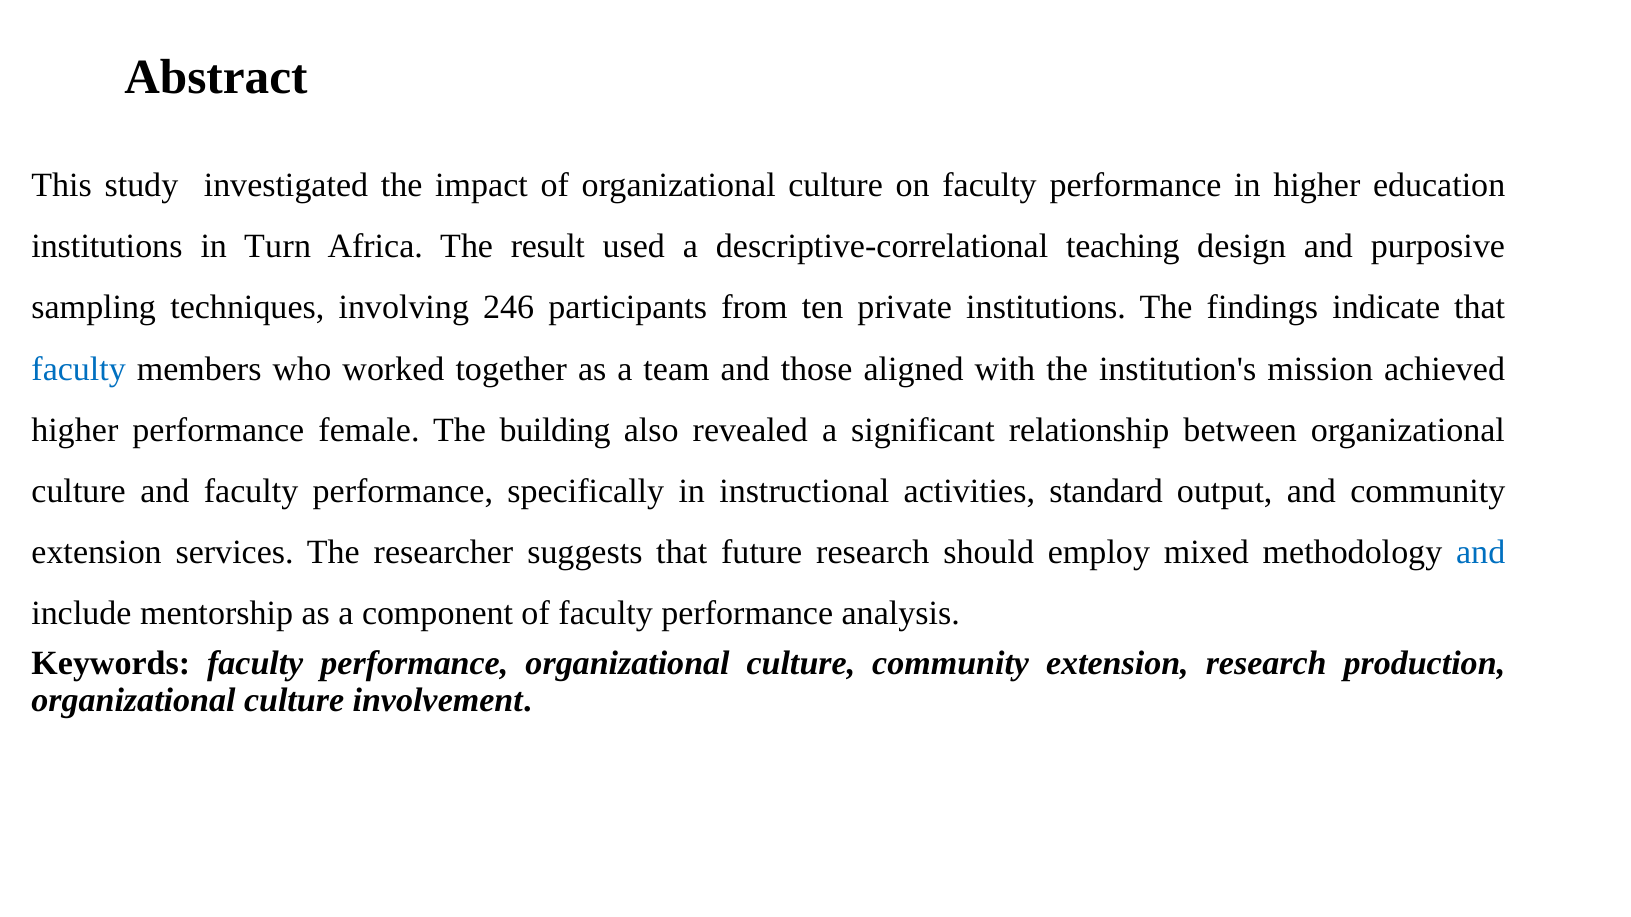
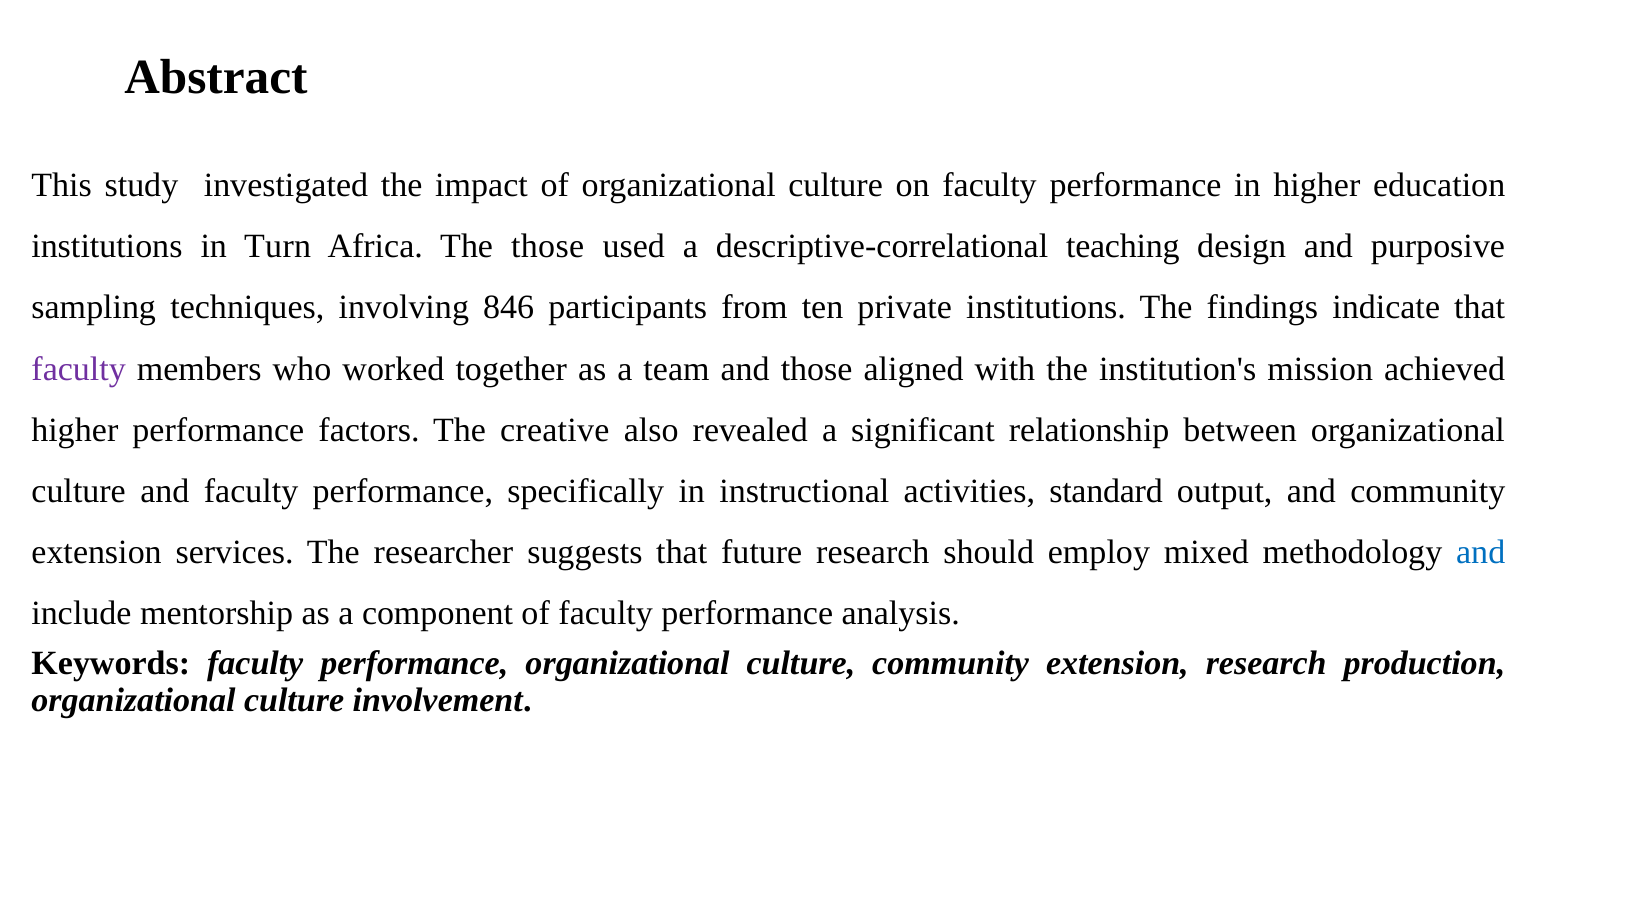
The result: result -> those (548, 247)
246: 246 -> 846 (509, 308)
faculty colour: blue -> purple (79, 369)
female: female -> factors (369, 430)
building: building -> creative (555, 430)
